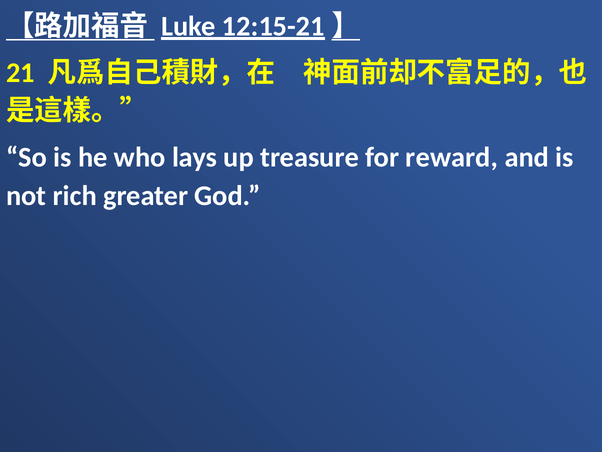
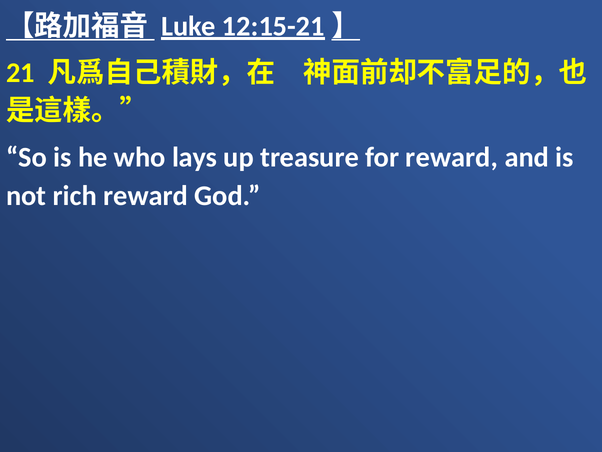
rich greater: greater -> reward (146, 196)
